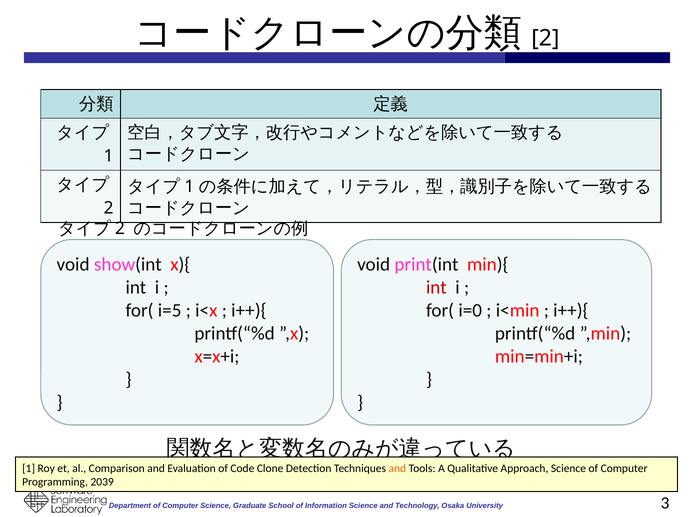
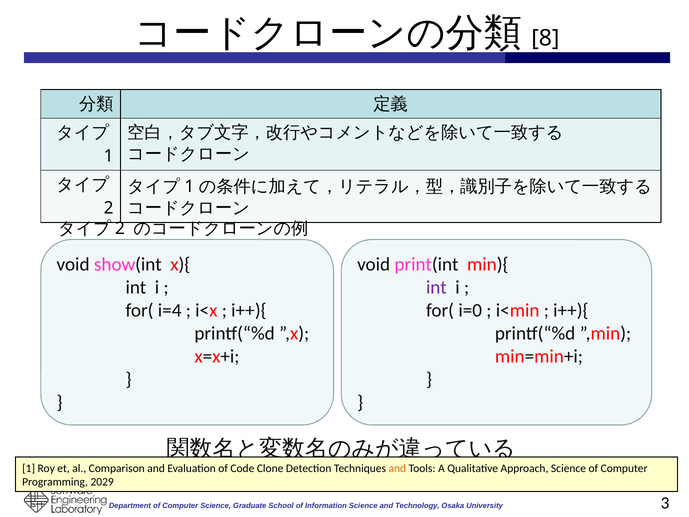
2: 2 -> 8 (545, 38)
int colour: red -> purple (436, 287)
i=5: i=5 -> i=4 (170, 310)
2039: 2039 -> 2029 (102, 482)
